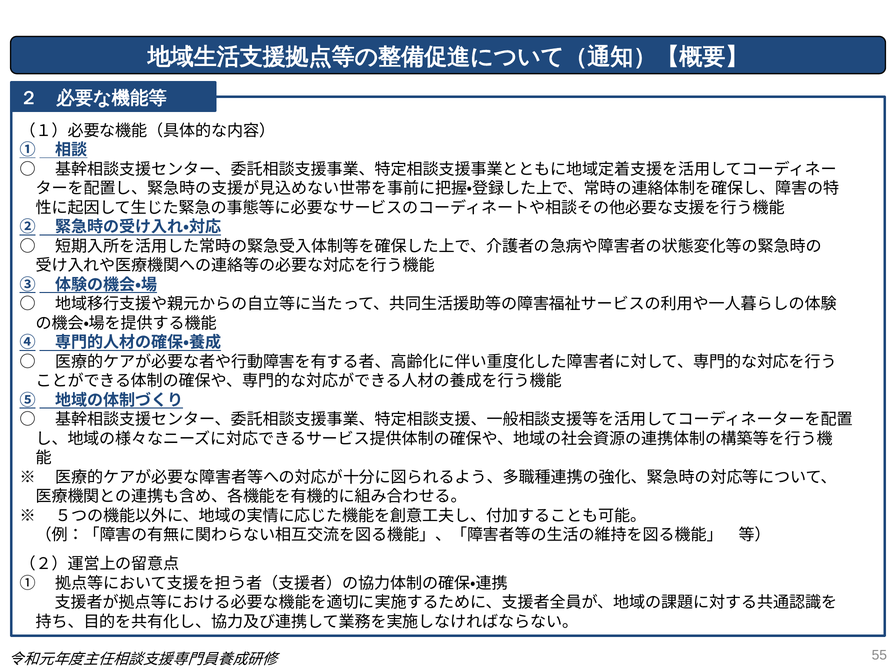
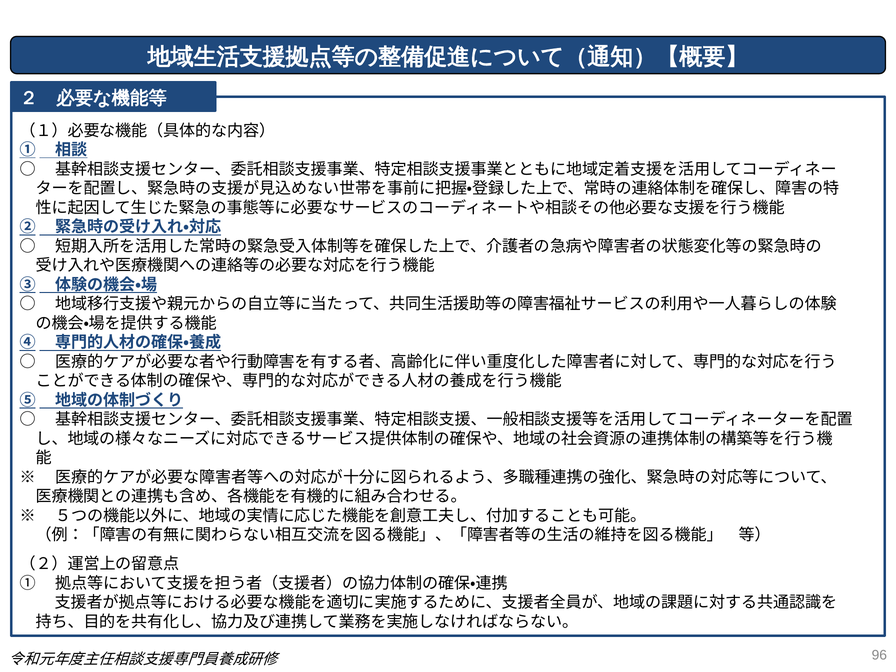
55: 55 -> 96 (879, 655)
